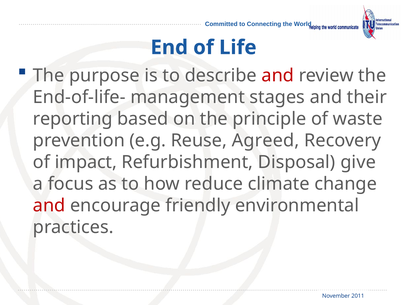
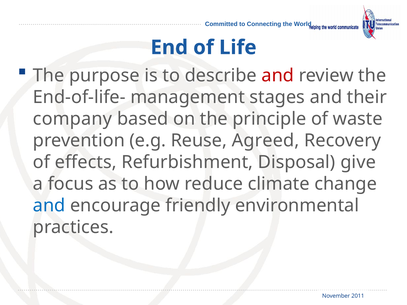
reporting: reporting -> company (73, 119)
impact: impact -> effects (86, 162)
and colour: red -> blue (49, 206)
